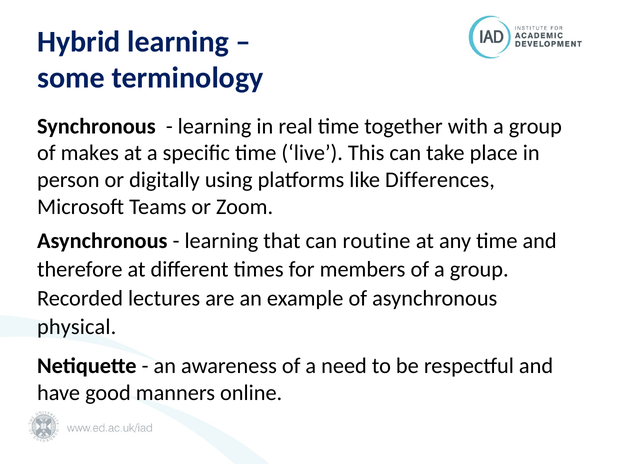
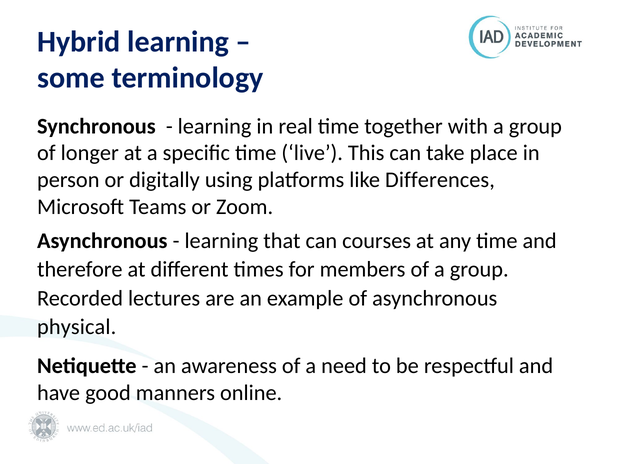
makes: makes -> longer (90, 153)
routine: routine -> courses (377, 241)
